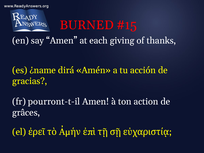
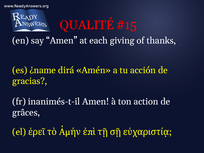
BURNED: BURNED -> QUALITÉ (87, 25)
pourront-t-il: pourront-t-il -> inanimés-t-il (54, 102)
